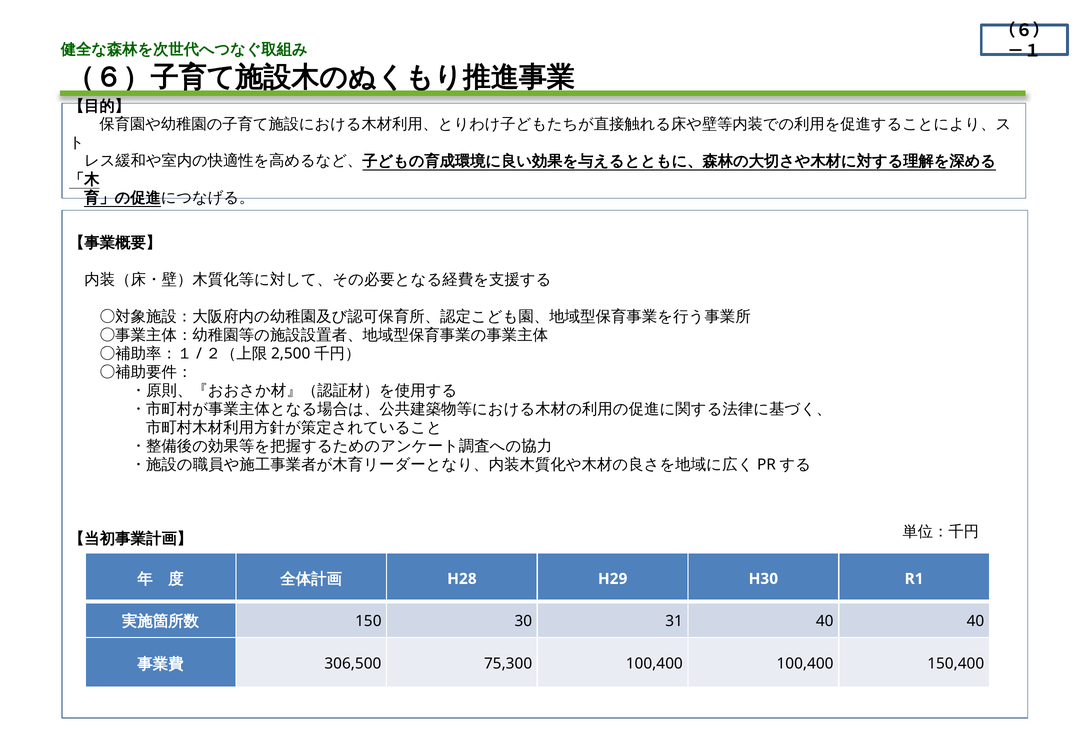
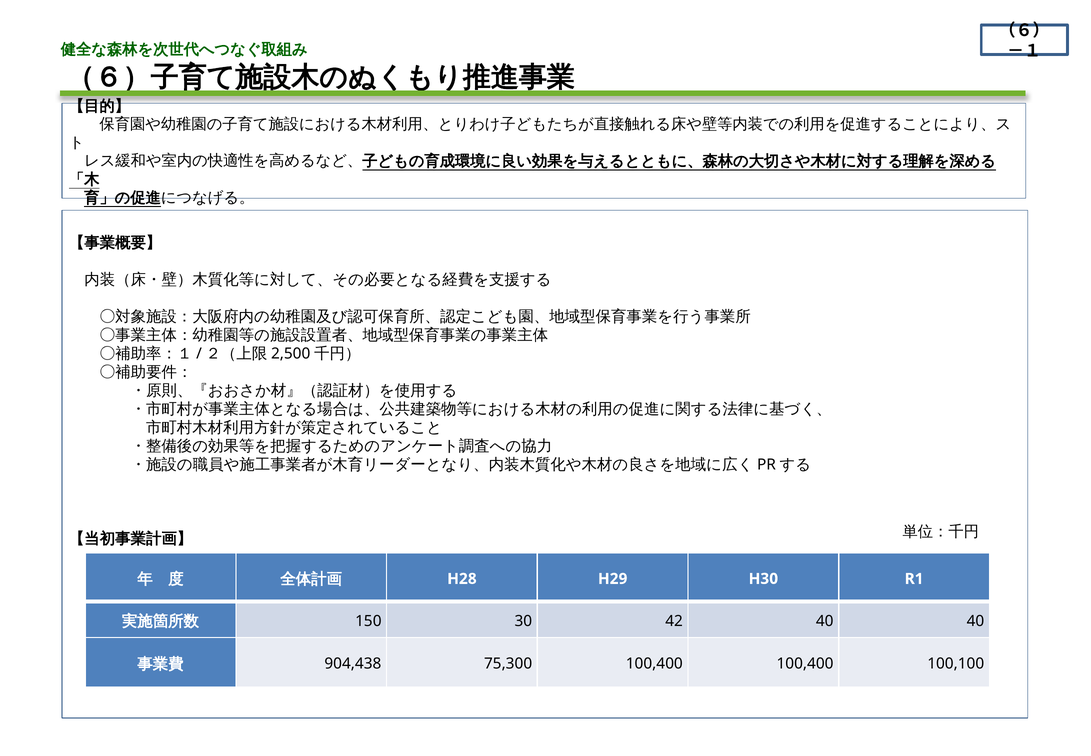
31: 31 -> 42 (674, 620)
306,500: 306,500 -> 904,438 (353, 663)
150,400: 150,400 -> 100,100 (956, 663)
